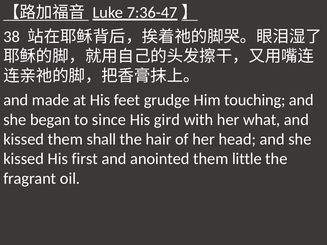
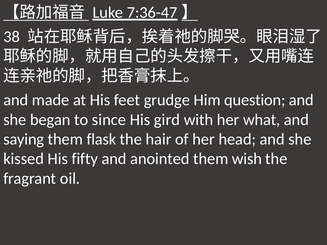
touching: touching -> question (255, 100)
kissed: kissed -> saying (24, 139)
shall: shall -> flask (101, 139)
first: first -> fifty (85, 159)
little: little -> wish (247, 159)
